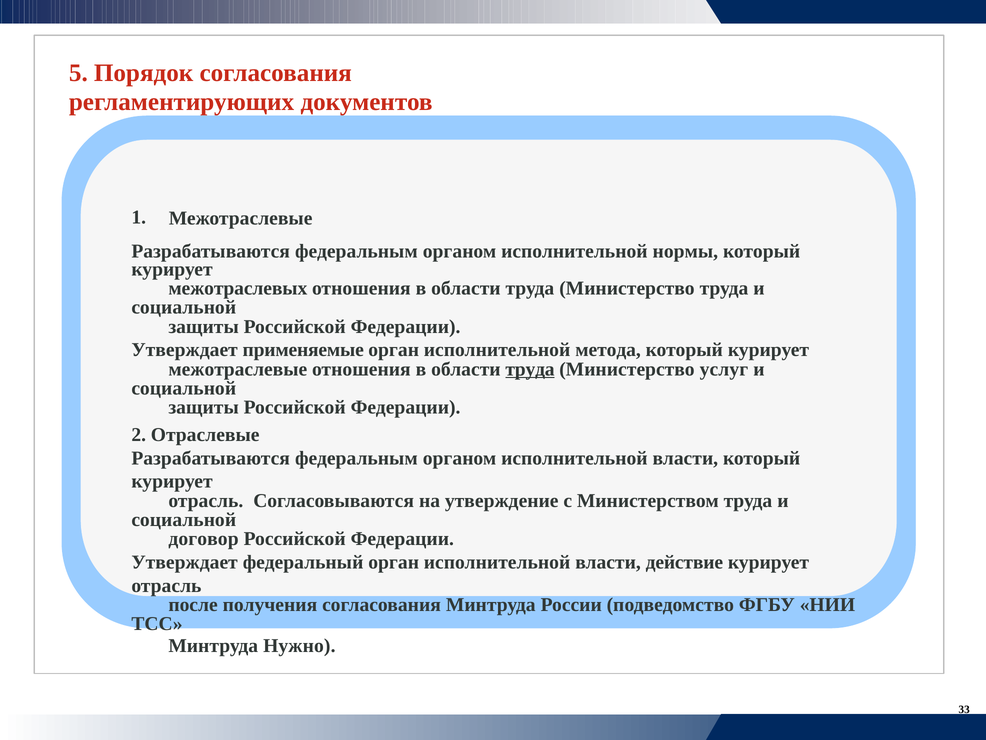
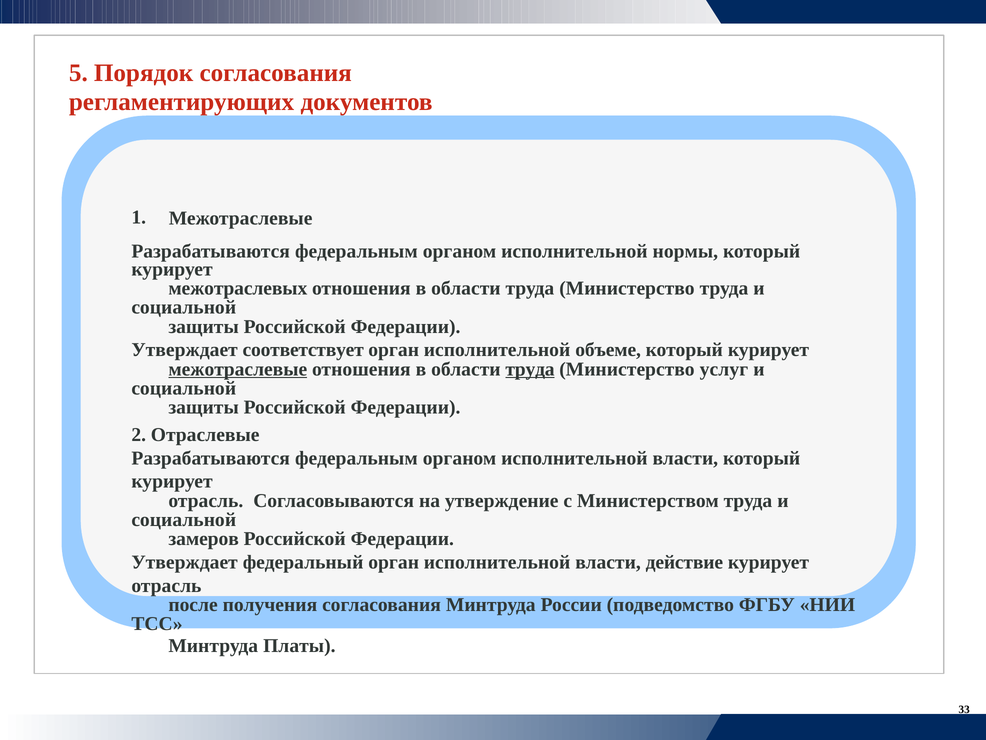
применяемые: применяемые -> соответствует (303, 350)
метода: метода -> объеме (608, 350)
межотраслевые underline: none -> present (238, 369)
договор: договор -> замеров (204, 539)
Нужно: Нужно -> Платы (299, 646)
